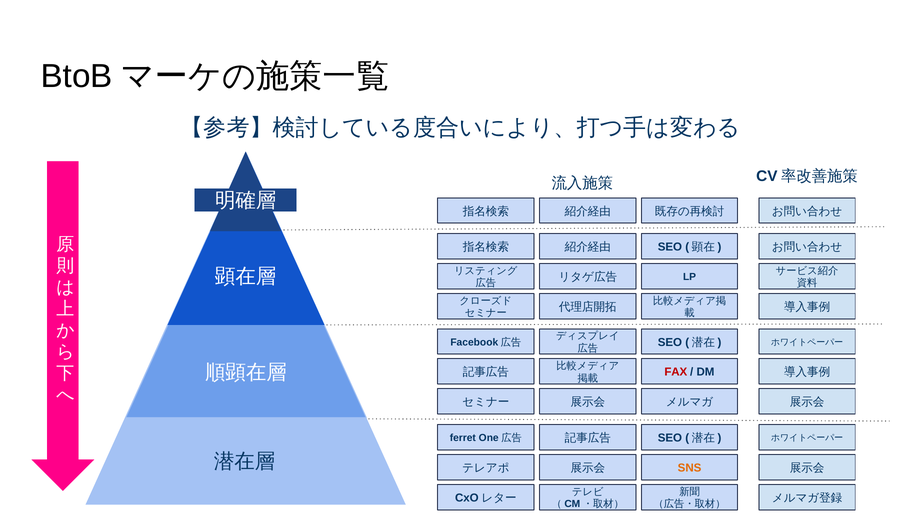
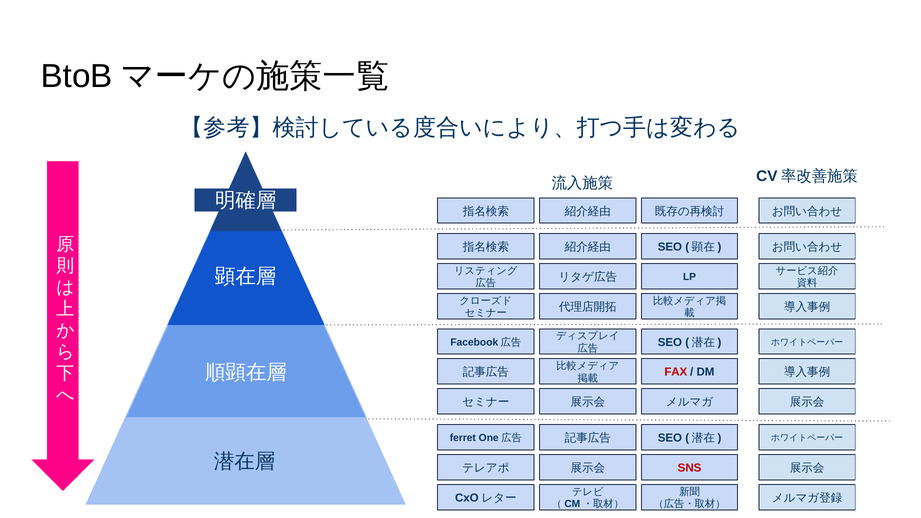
SNS colour: orange -> red (690, 468)
